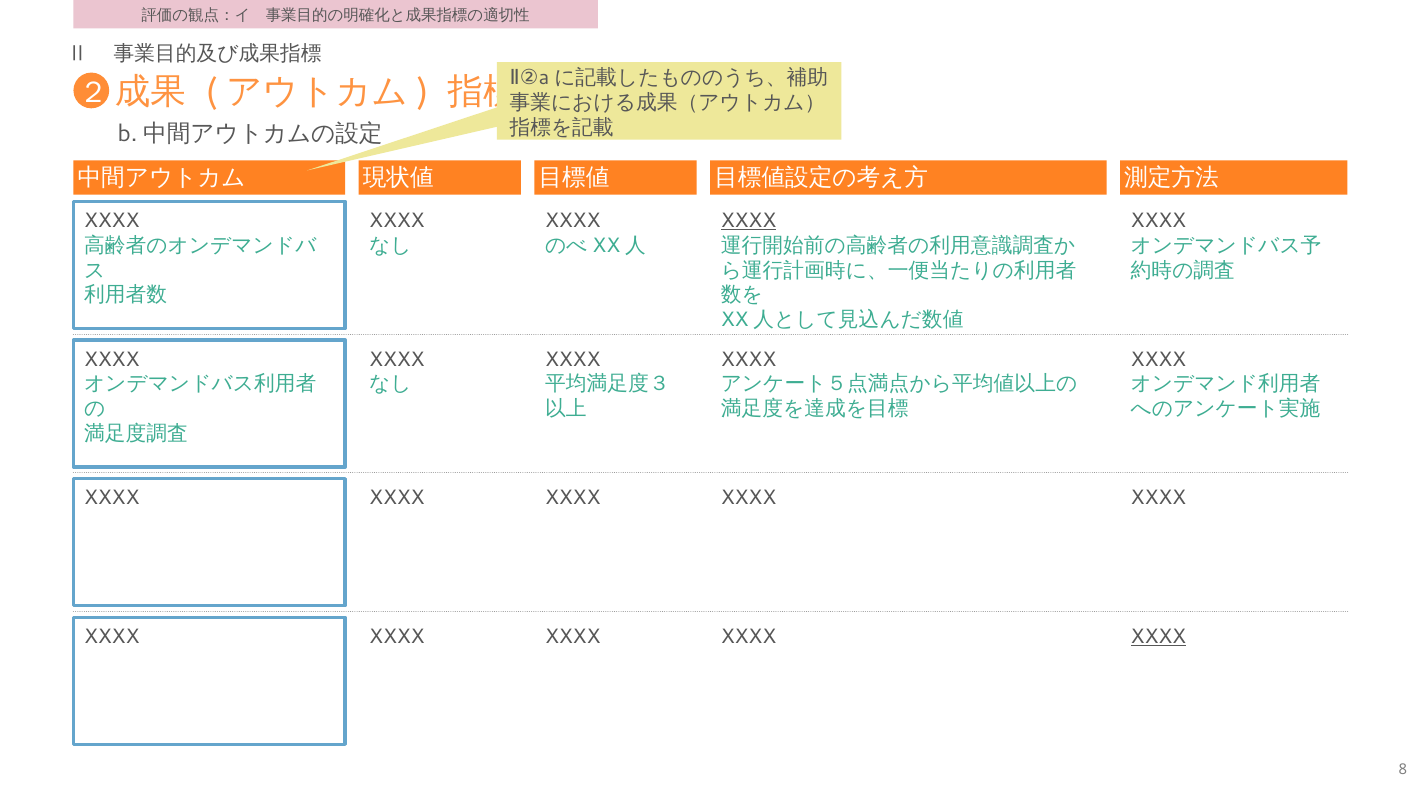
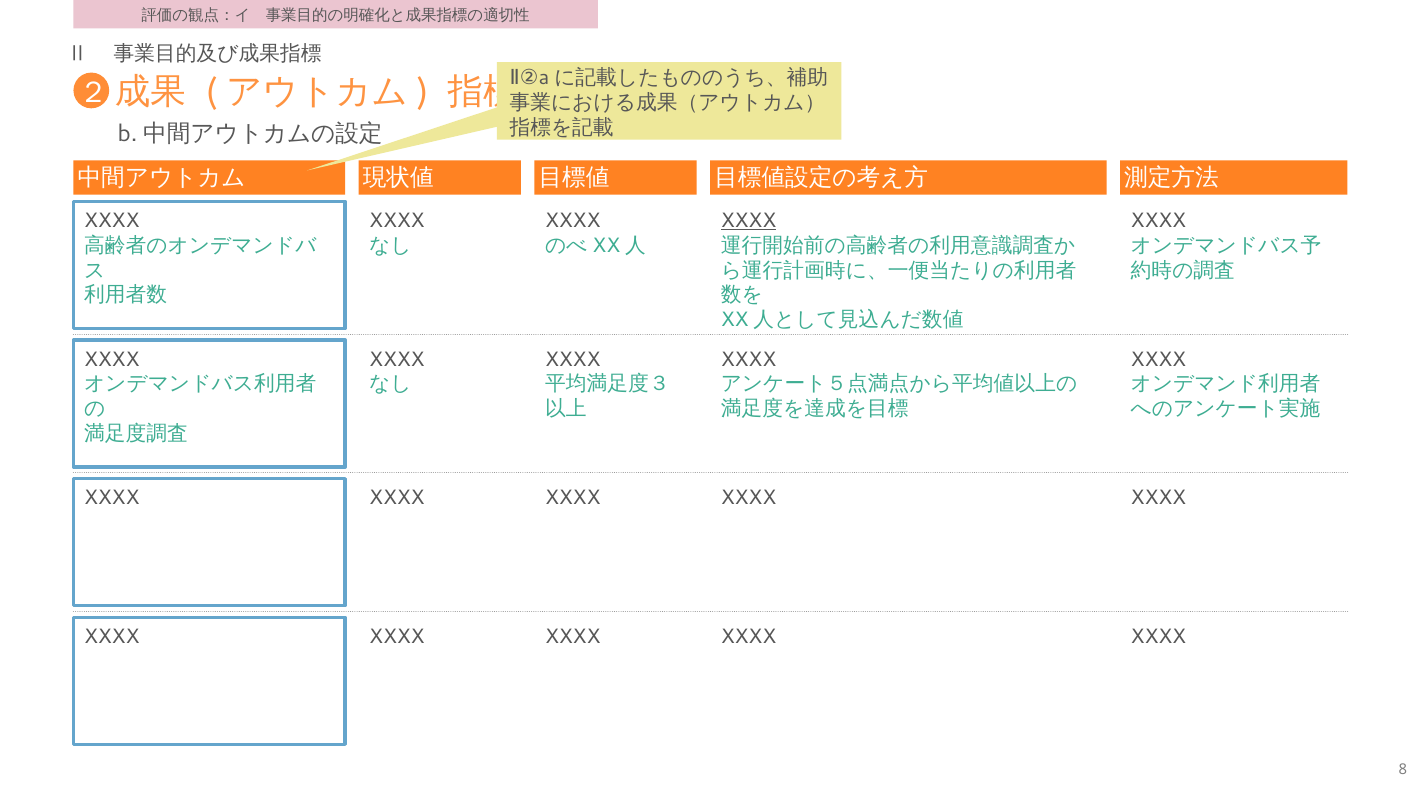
XXXX underline: present -> none (1158, 637)
